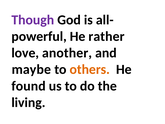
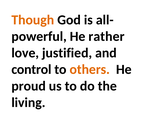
Though colour: purple -> orange (33, 20)
another: another -> justified (67, 53)
maybe: maybe -> control (31, 69)
found: found -> proud (29, 86)
